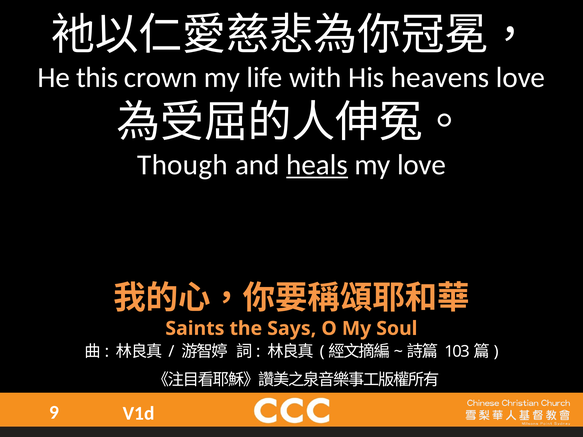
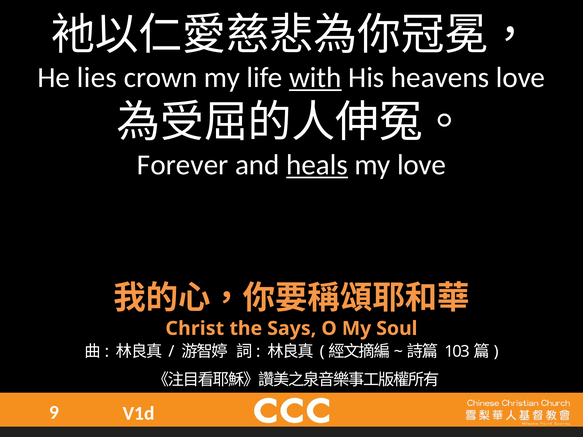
this: this -> lies (97, 78)
with underline: none -> present (315, 78)
Though: Though -> Forever (183, 165)
Saints: Saints -> Christ (195, 329)
